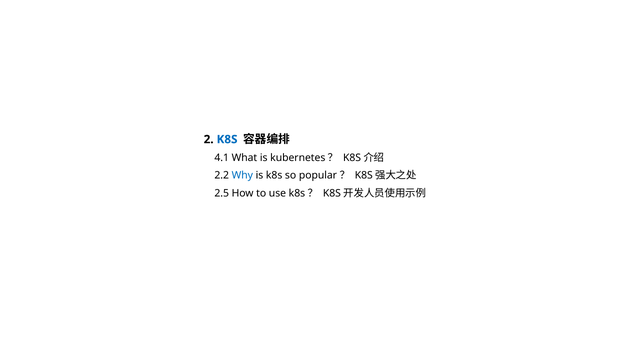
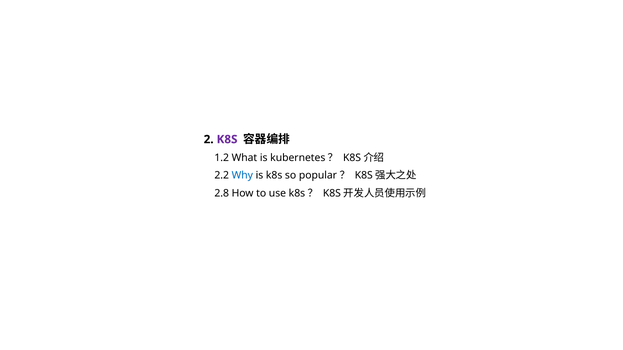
K8S colour: blue -> purple (227, 140)
4.1: 4.1 -> 1.2 (222, 158)
2.5: 2.5 -> 2.8 (222, 193)
